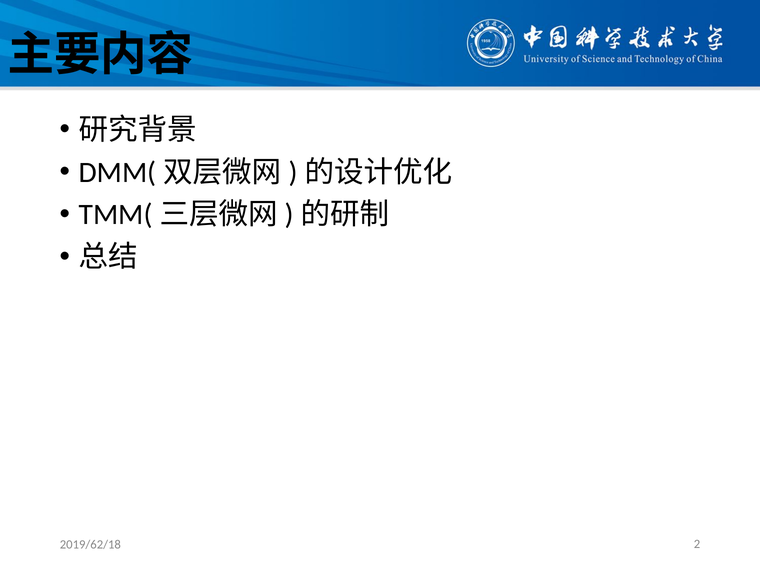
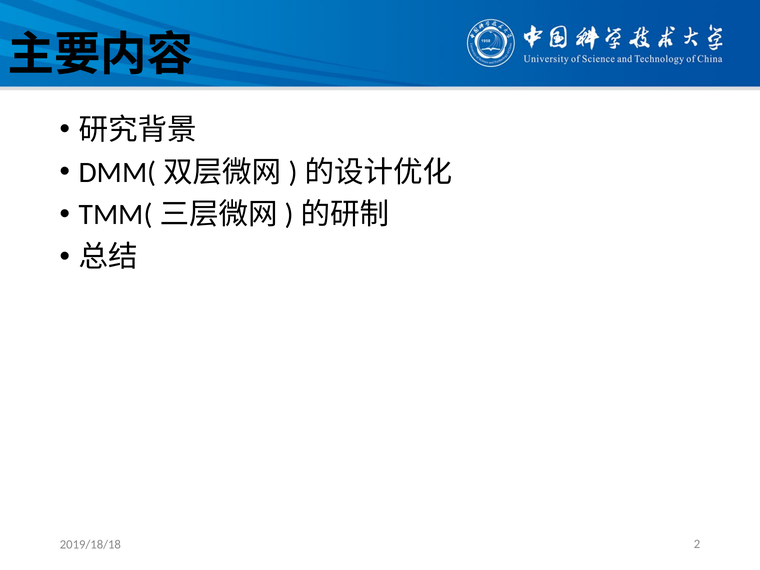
2019/62/18: 2019/62/18 -> 2019/18/18 (90, 544)
